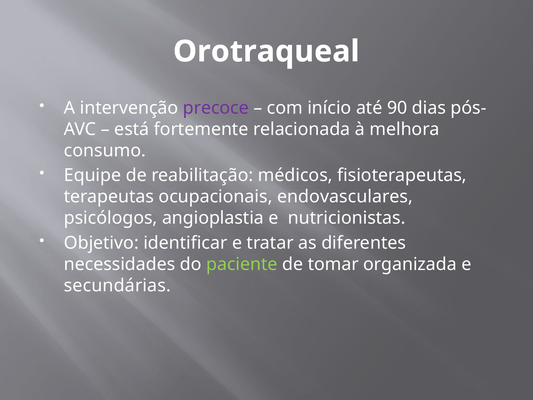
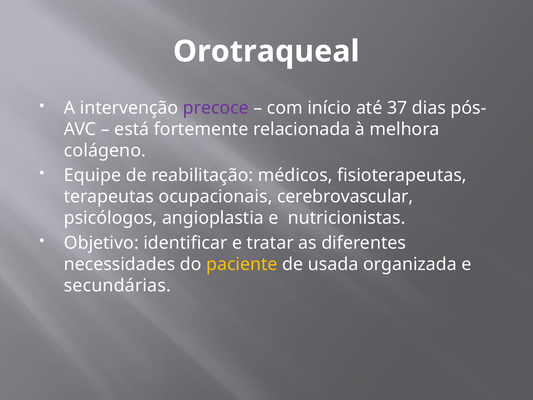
90: 90 -> 37 (397, 108)
consumo: consumo -> colágeno (105, 150)
endovasculares: endovasculares -> cerebrovascular (345, 197)
paciente colour: light green -> yellow (242, 264)
tomar: tomar -> usada (333, 264)
